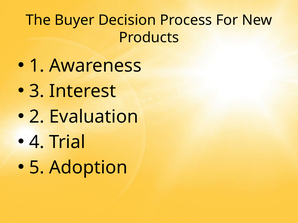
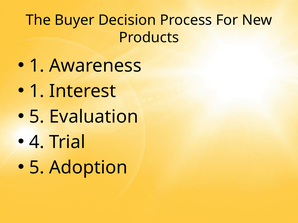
3: 3 -> 1 (37, 91)
2: 2 -> 5 (37, 117)
